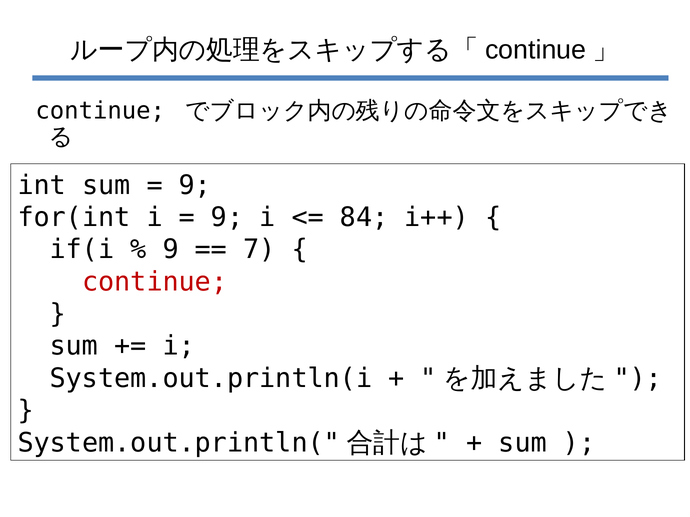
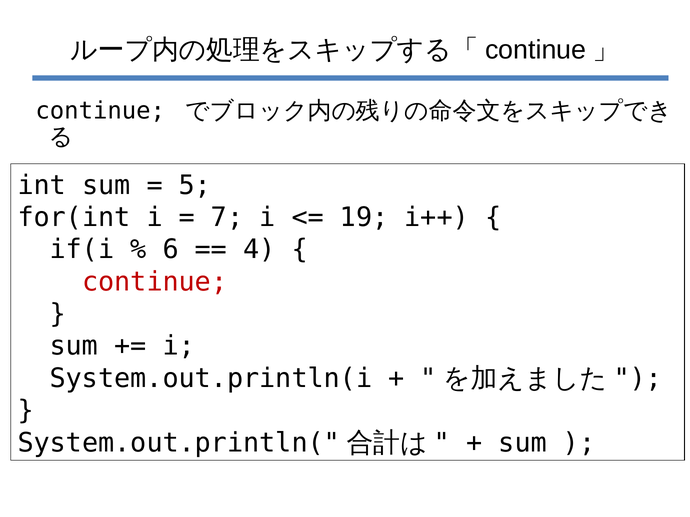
9: 9 -> 5 (195, 185)
9: 9 -> 7 (227, 218)
84: 84 -> 19 (364, 218)
9: 9 -> 6 (171, 250)
7: 7 -> 4 (259, 250)
